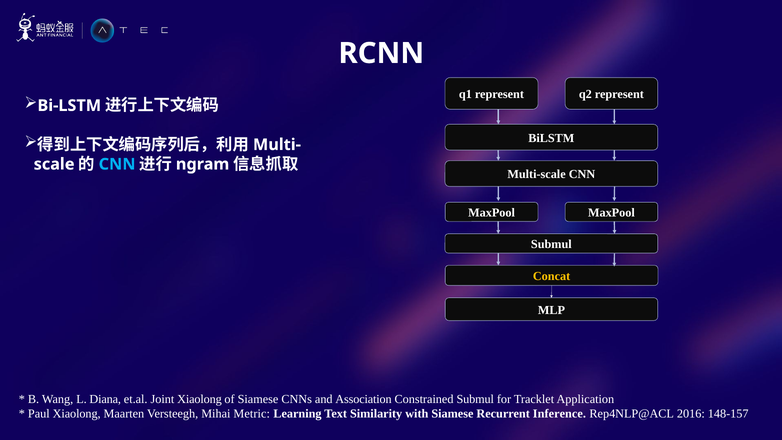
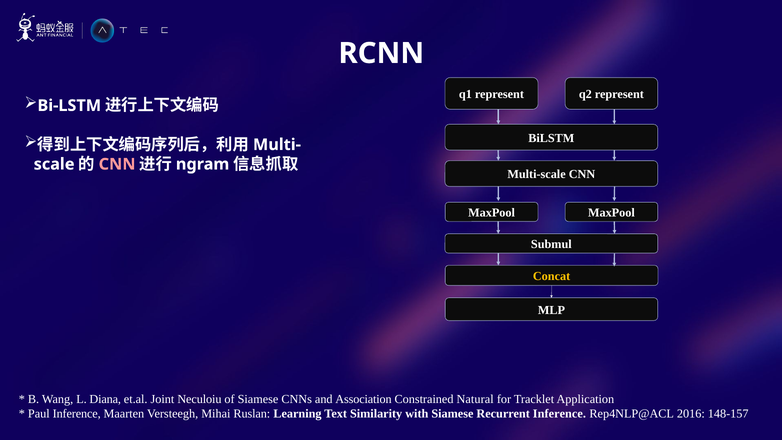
CNN colour: light blue -> pink (117, 164)
Joint Xiaolong: Xiaolong -> Neculoiu (199, 399)
Constrained Submul: Submul -> Natural (475, 399)
Paul Xiaolong: Xiaolong -> Inference (77, 414)
Metric: Metric -> Ruslan (252, 414)
